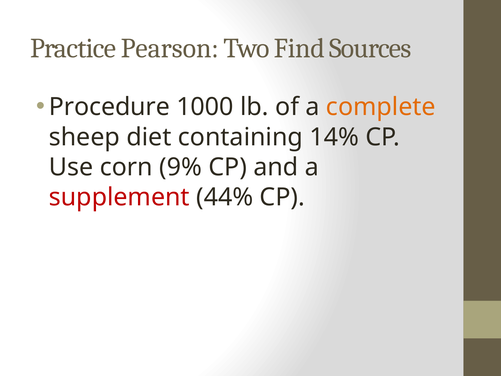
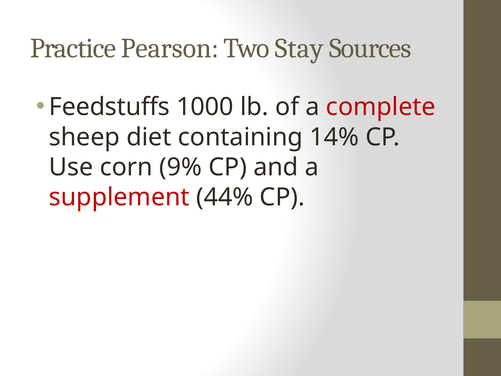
Find: Find -> Stay (299, 48)
Procedure: Procedure -> Feedstuffs (109, 107)
complete colour: orange -> red (381, 107)
